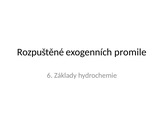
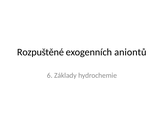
promile: promile -> aniontů (130, 52)
